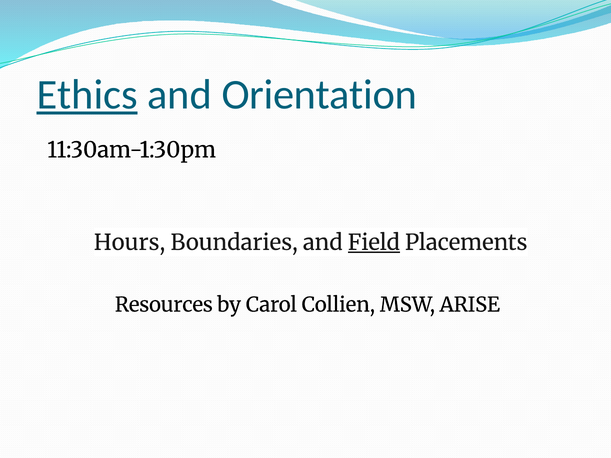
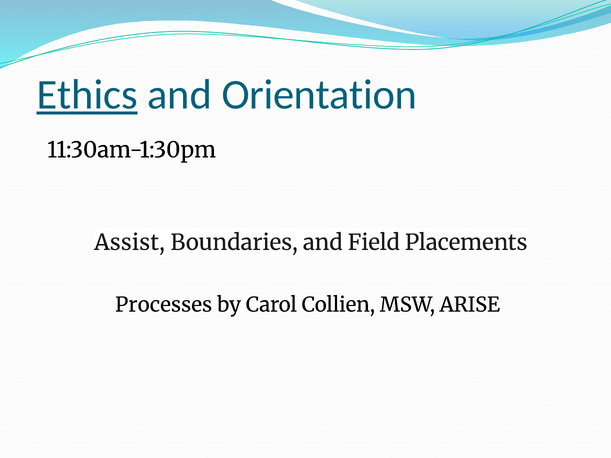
Hours: Hours -> Assist (129, 243)
Field underline: present -> none (374, 243)
Resources: Resources -> Processes (164, 305)
